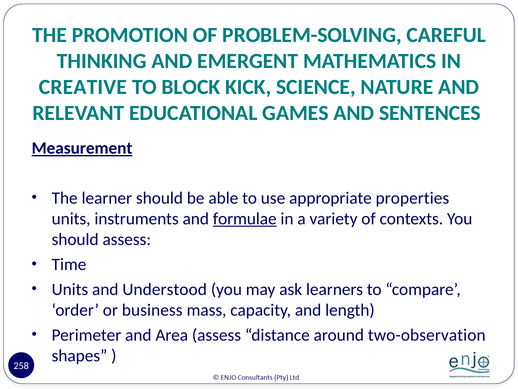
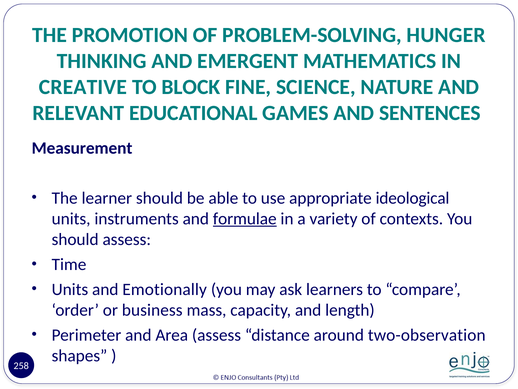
CAREFUL: CAREFUL -> HUNGER (446, 35)
KICK: KICK -> FINE (248, 87)
Measurement underline: present -> none (82, 148)
properties: properties -> ideological (413, 198)
Understood: Understood -> Emotionally (165, 289)
